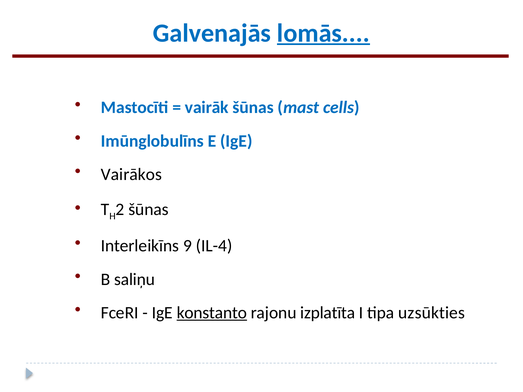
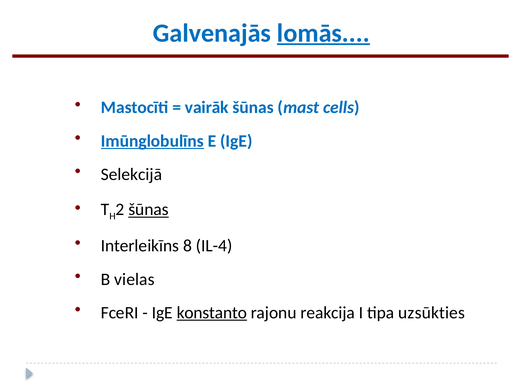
Imūnglobulīns underline: none -> present (152, 141)
Vairākos: Vairākos -> Selekcijā (132, 174)
šūnas underline: none -> present (149, 210)
9: 9 -> 8 (188, 246)
saliņu: saliņu -> vielas (134, 279)
izplatīta: izplatīta -> reakcija (328, 313)
